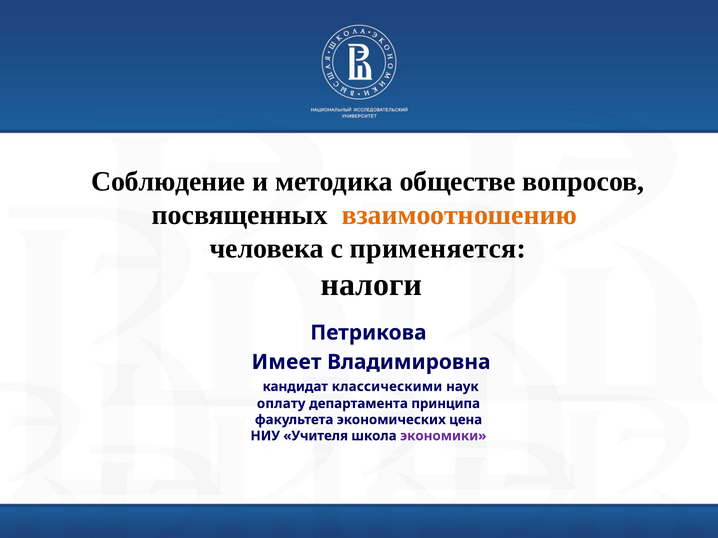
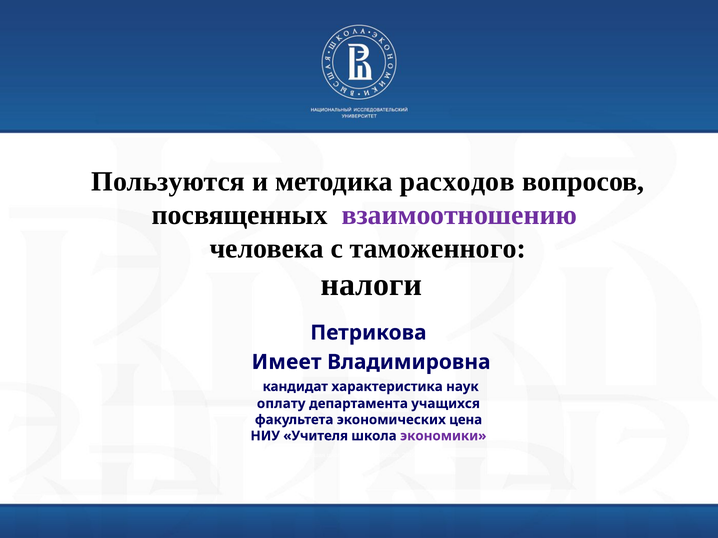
Соблюдение: Соблюдение -> Пользуются (168, 182)
обществе: обществе -> расходов (457, 182)
взаимоотношению colour: orange -> purple (459, 215)
применяется: применяется -> таможенного (438, 249)
классическими: классическими -> характеристика (387, 387)
принципа: принципа -> учащихся (446, 404)
